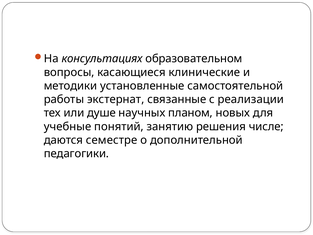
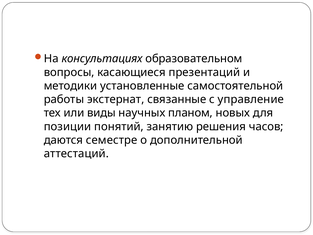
клинические: клинические -> презентаций (204, 72)
реализации: реализации -> управление (251, 99)
душе: душе -> виды (101, 113)
учебные: учебные -> позиции (68, 126)
числе: числе -> часов (266, 126)
педагогики: педагогики -> аттестаций (76, 154)
